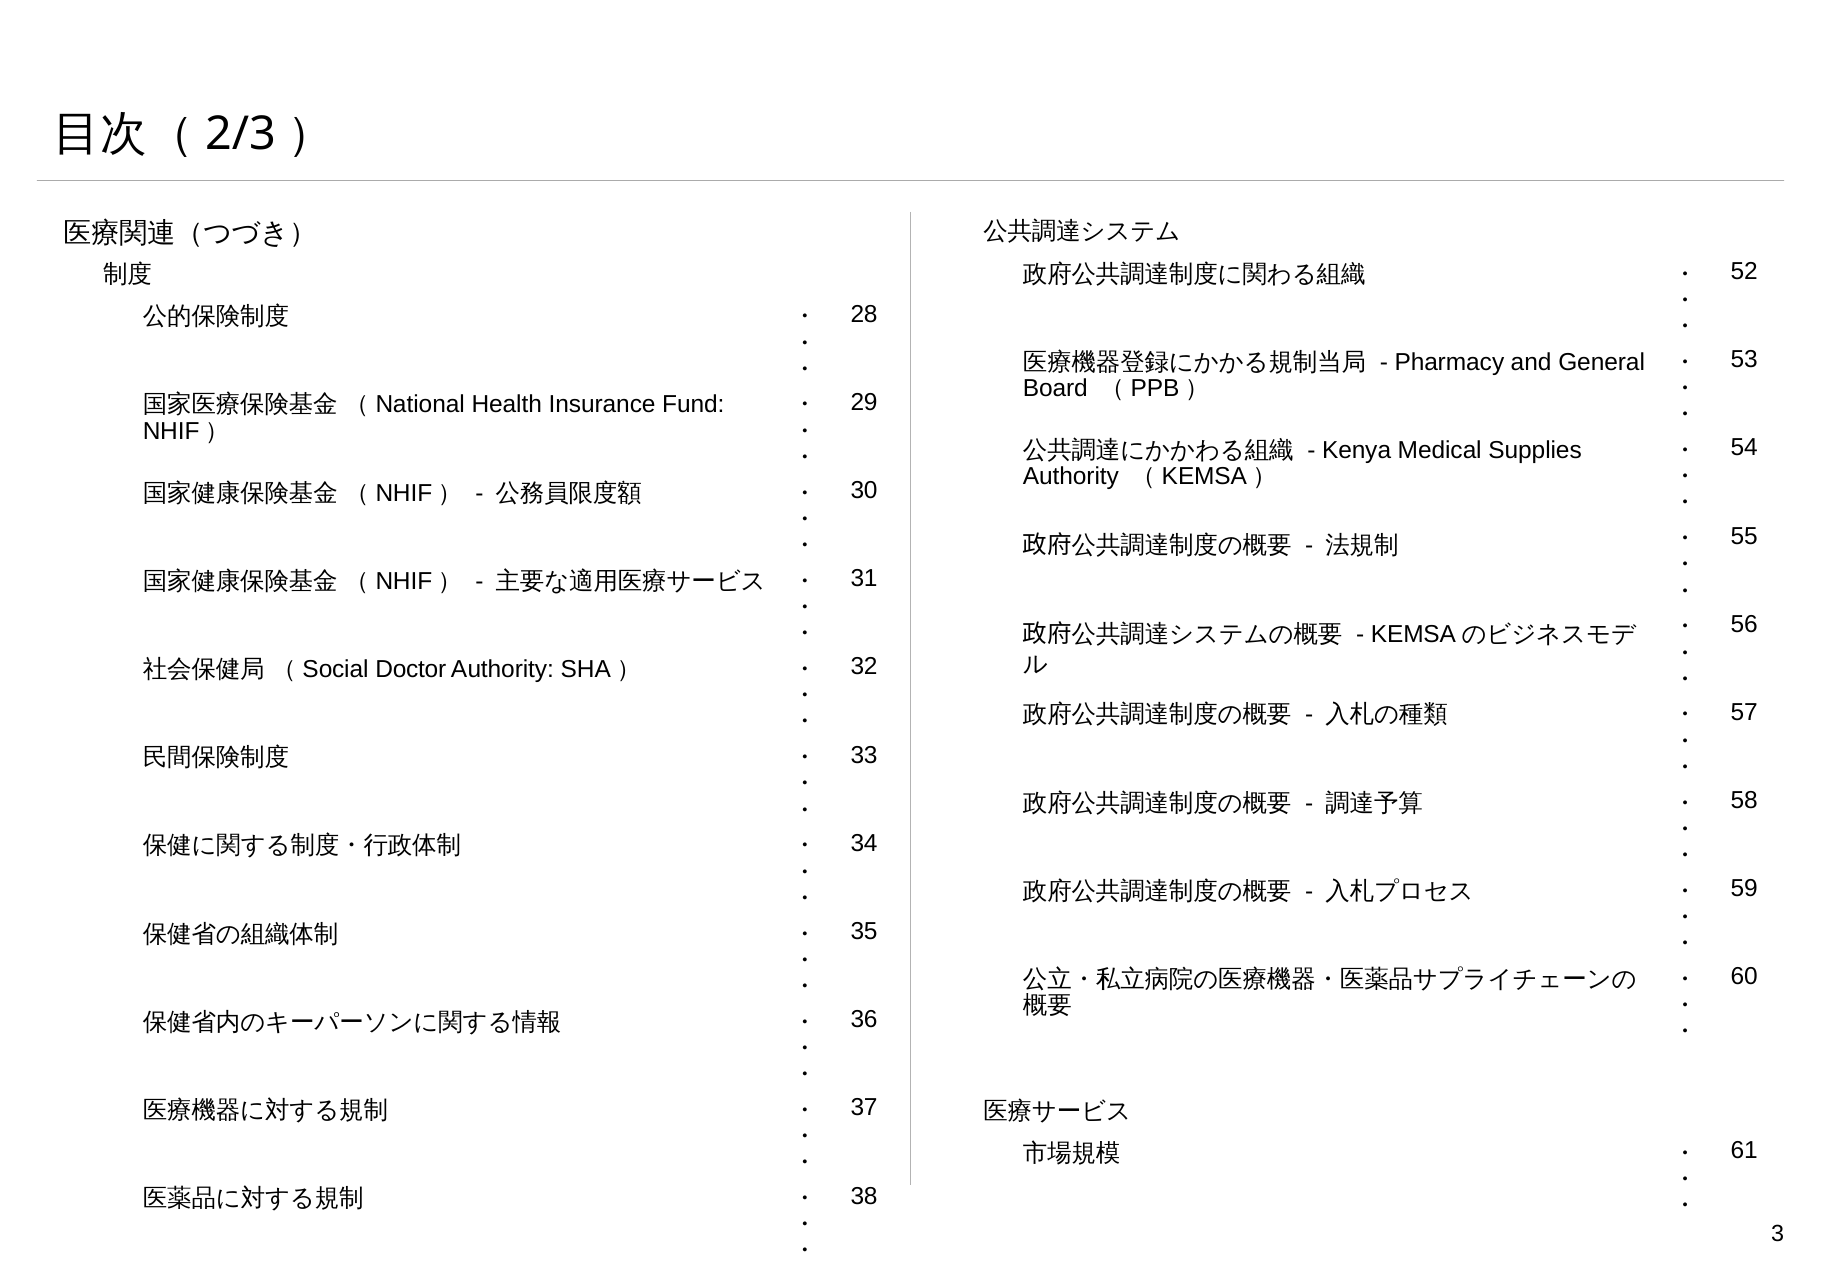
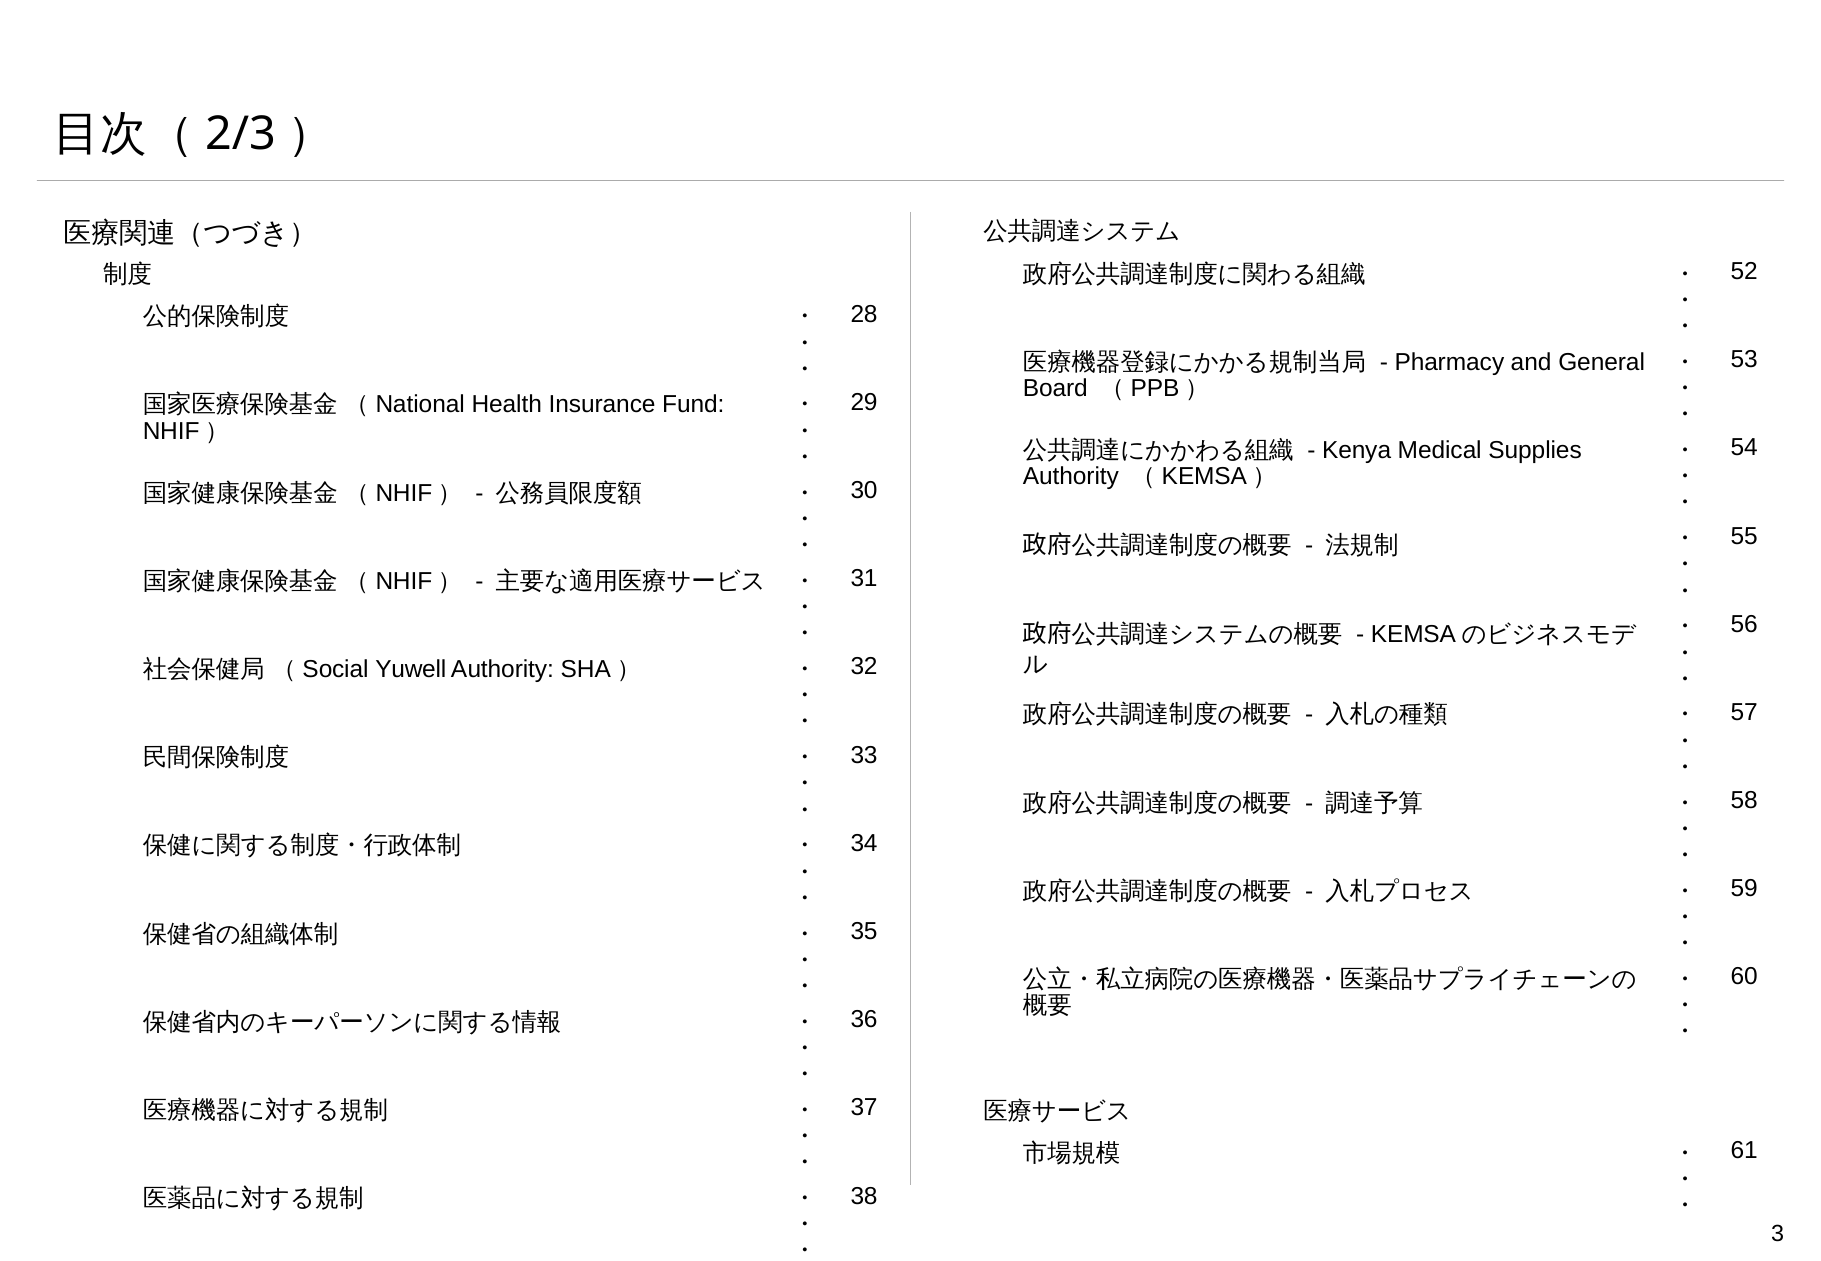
Doctor: Doctor -> Yuwell (411, 669)
